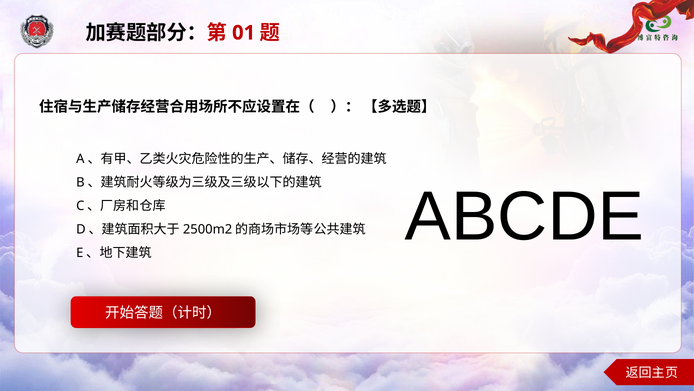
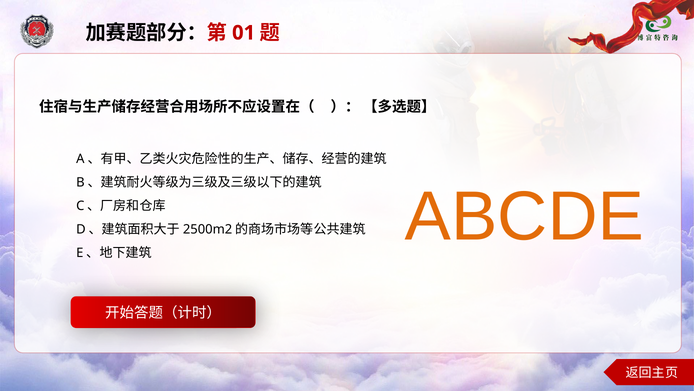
ABCDE colour: black -> orange (524, 216)
